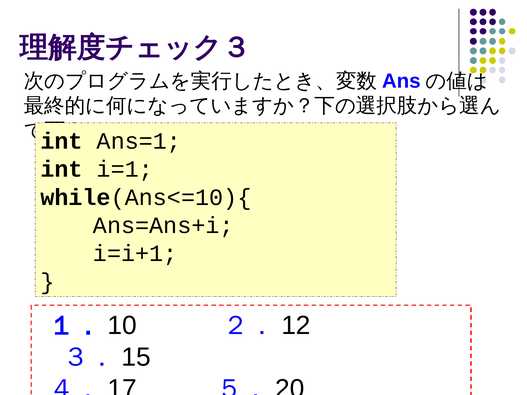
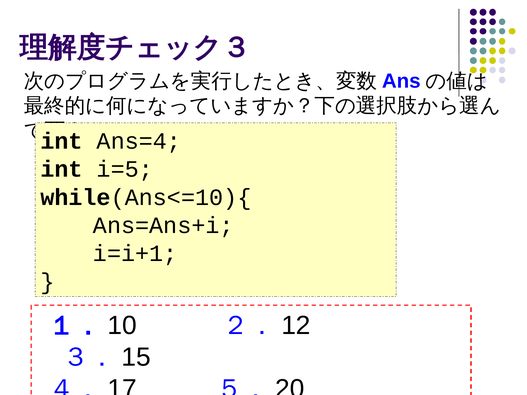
Ans=1: Ans=1 -> Ans=4 (139, 141)
i=1: i=1 -> i=5 (125, 169)
